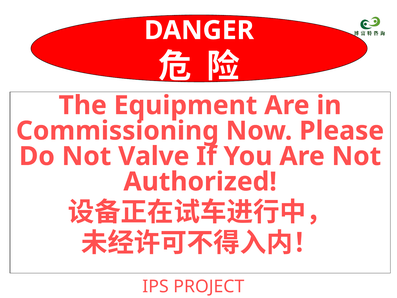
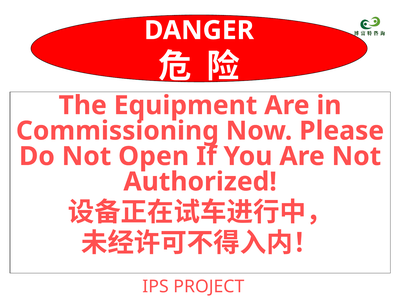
Valve: Valve -> Open (154, 156)
